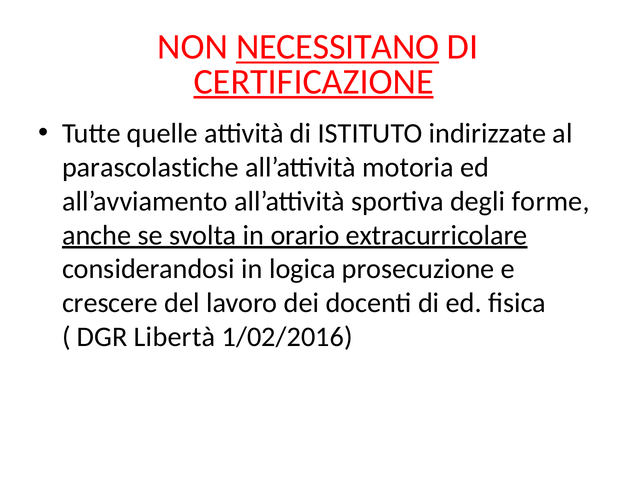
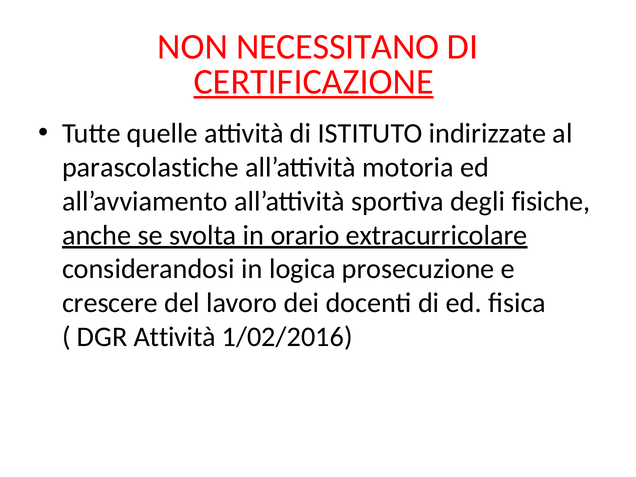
NECESSITANO underline: present -> none (338, 47)
forme: forme -> fisiche (551, 201)
DGR Libertà: Libertà -> Attività (175, 337)
